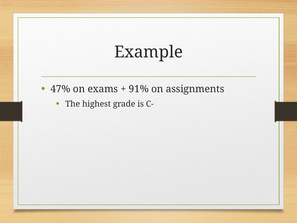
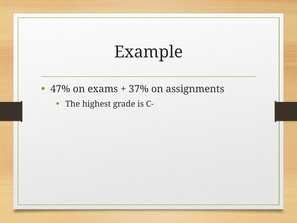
91%: 91% -> 37% (139, 89)
